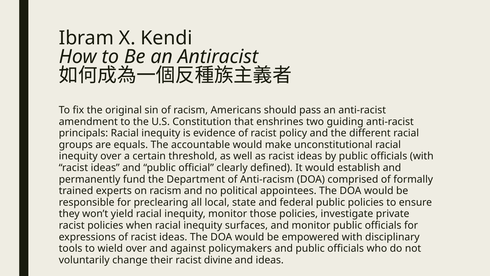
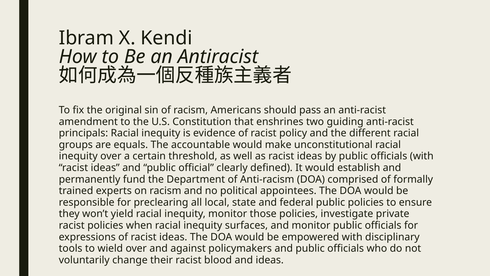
divine: divine -> blood (218, 260)
